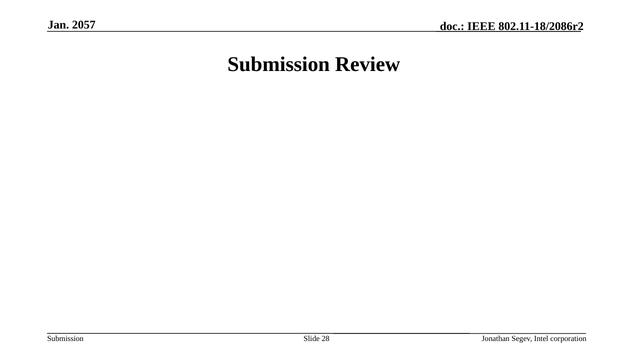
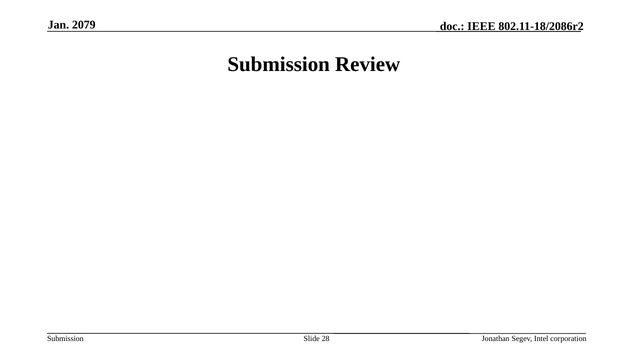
2057: 2057 -> 2079 (84, 25)
